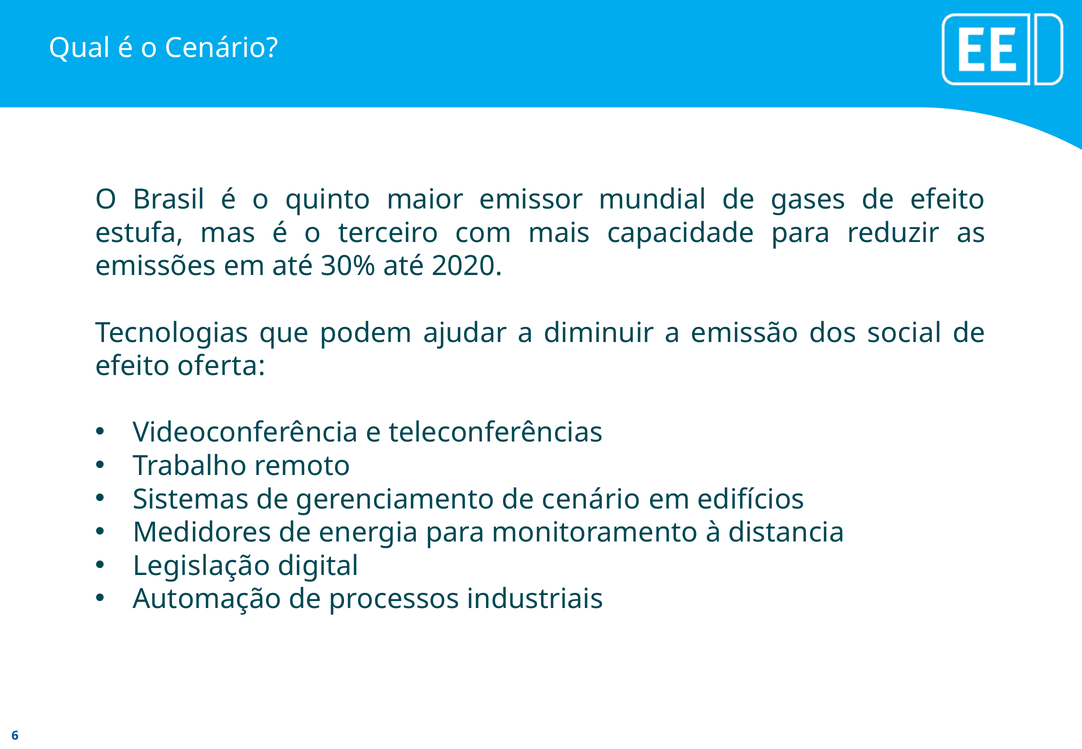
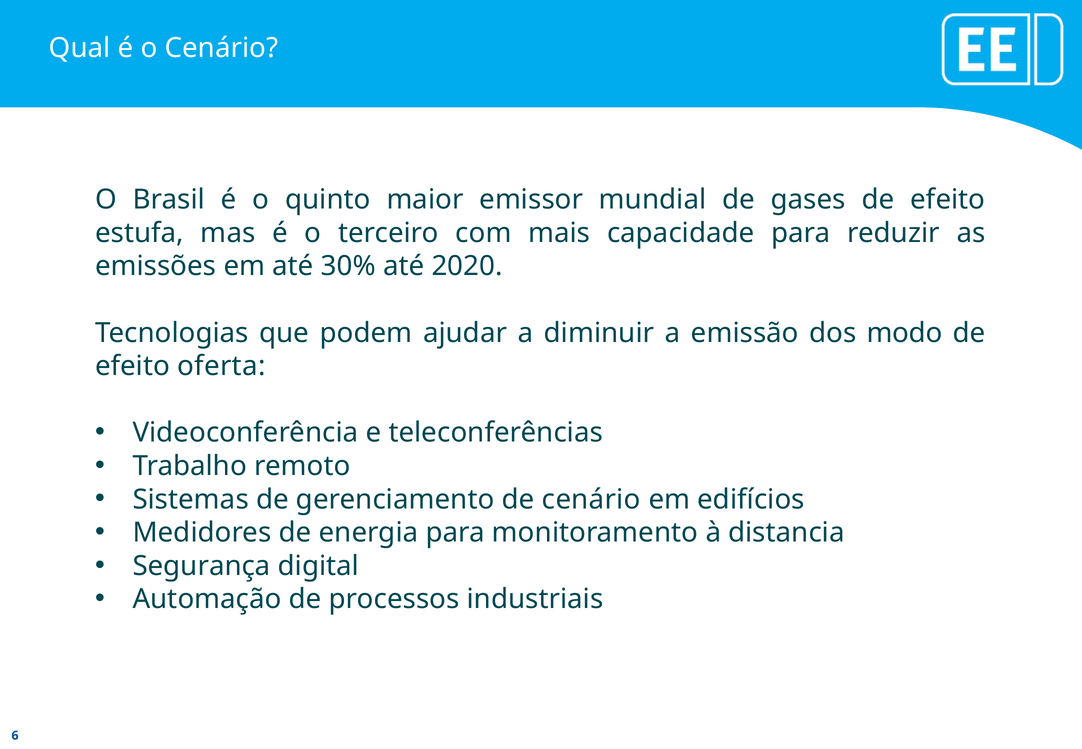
social: social -> modo (905, 333)
Legislação: Legislação -> Segurança (202, 566)
